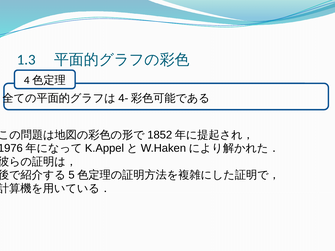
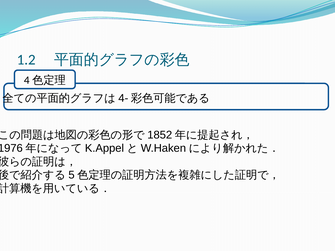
1.3: 1.3 -> 1.2 (26, 60)
